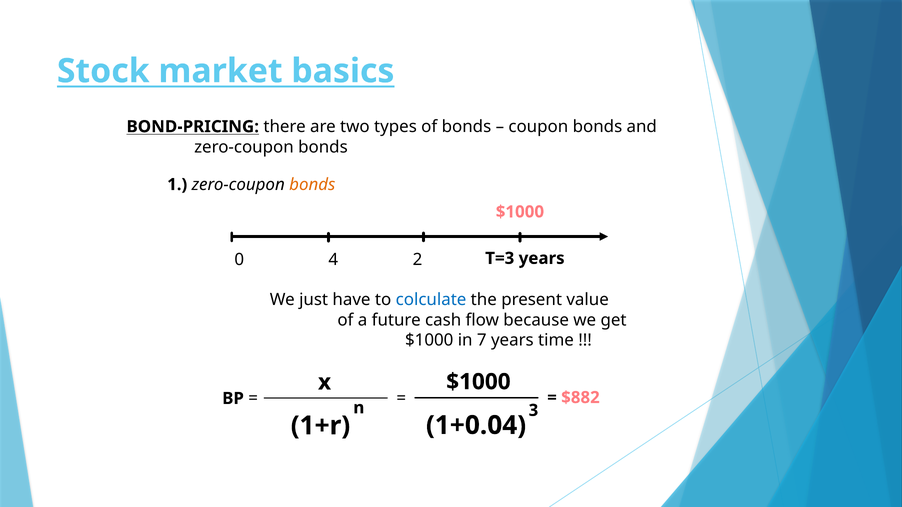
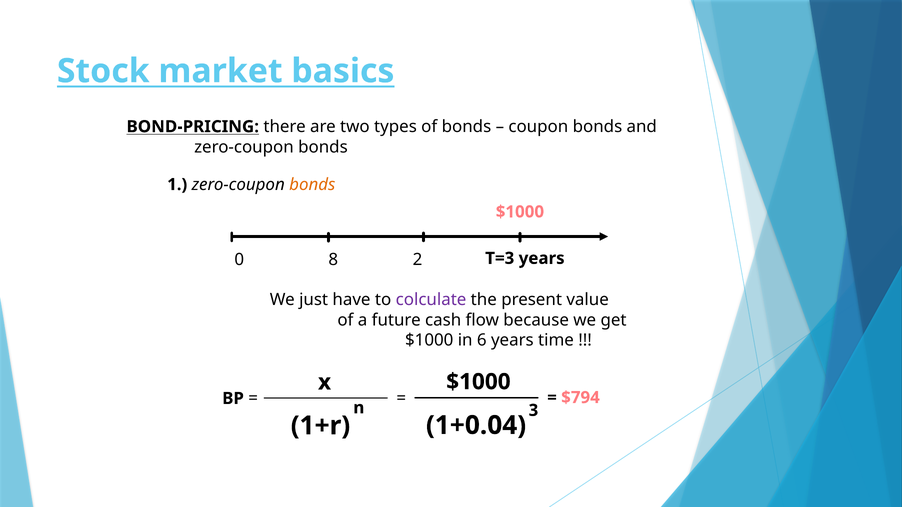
4: 4 -> 8 (333, 260)
colculate colour: blue -> purple (431, 300)
7: 7 -> 6 (482, 341)
$882: $882 -> $794 (580, 398)
